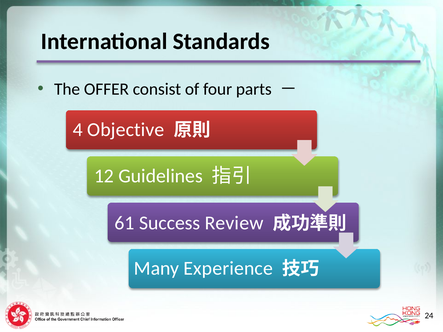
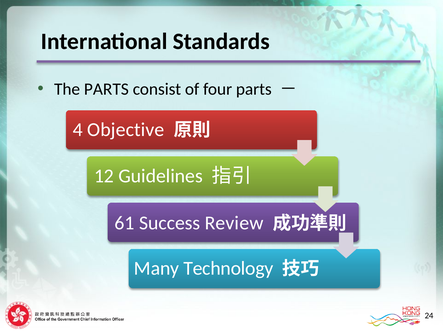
The OFFER: OFFER -> PARTS (106, 89)
Experience: Experience -> Technology (228, 269)
